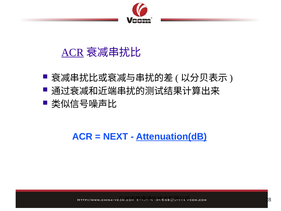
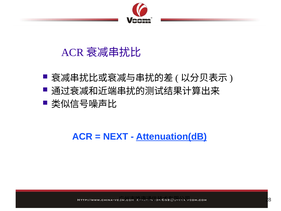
ACR underline: present -> none (73, 52)
